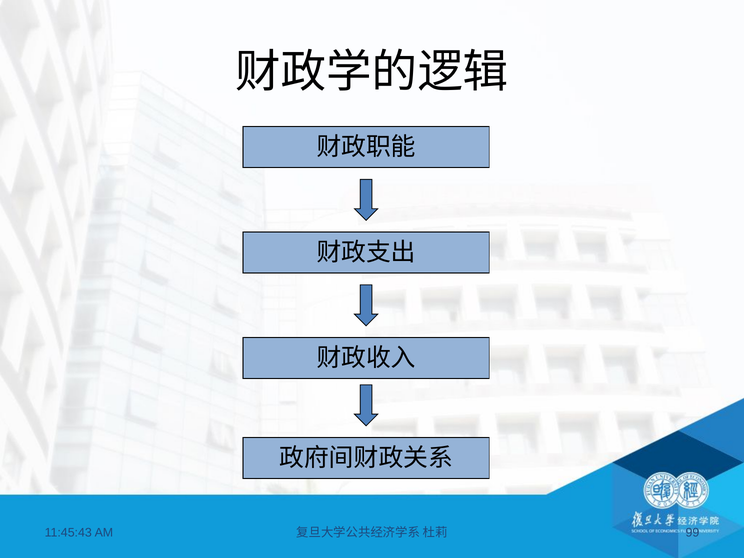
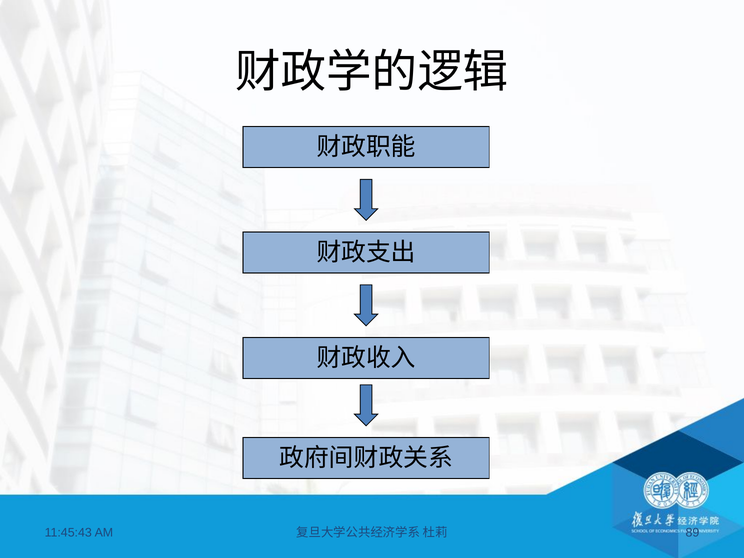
99: 99 -> 89 (692, 533)
